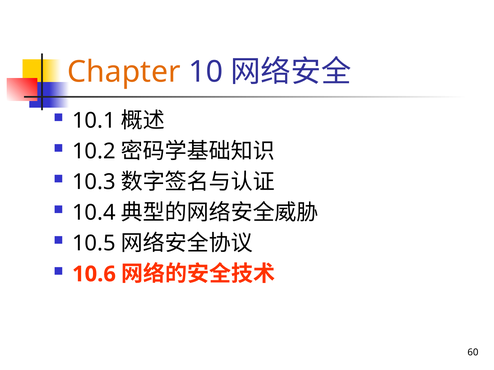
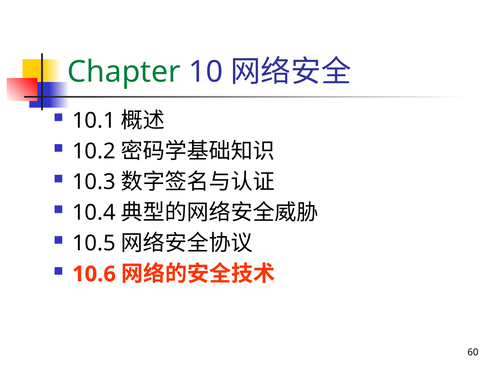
Chapter colour: orange -> green (124, 72)
